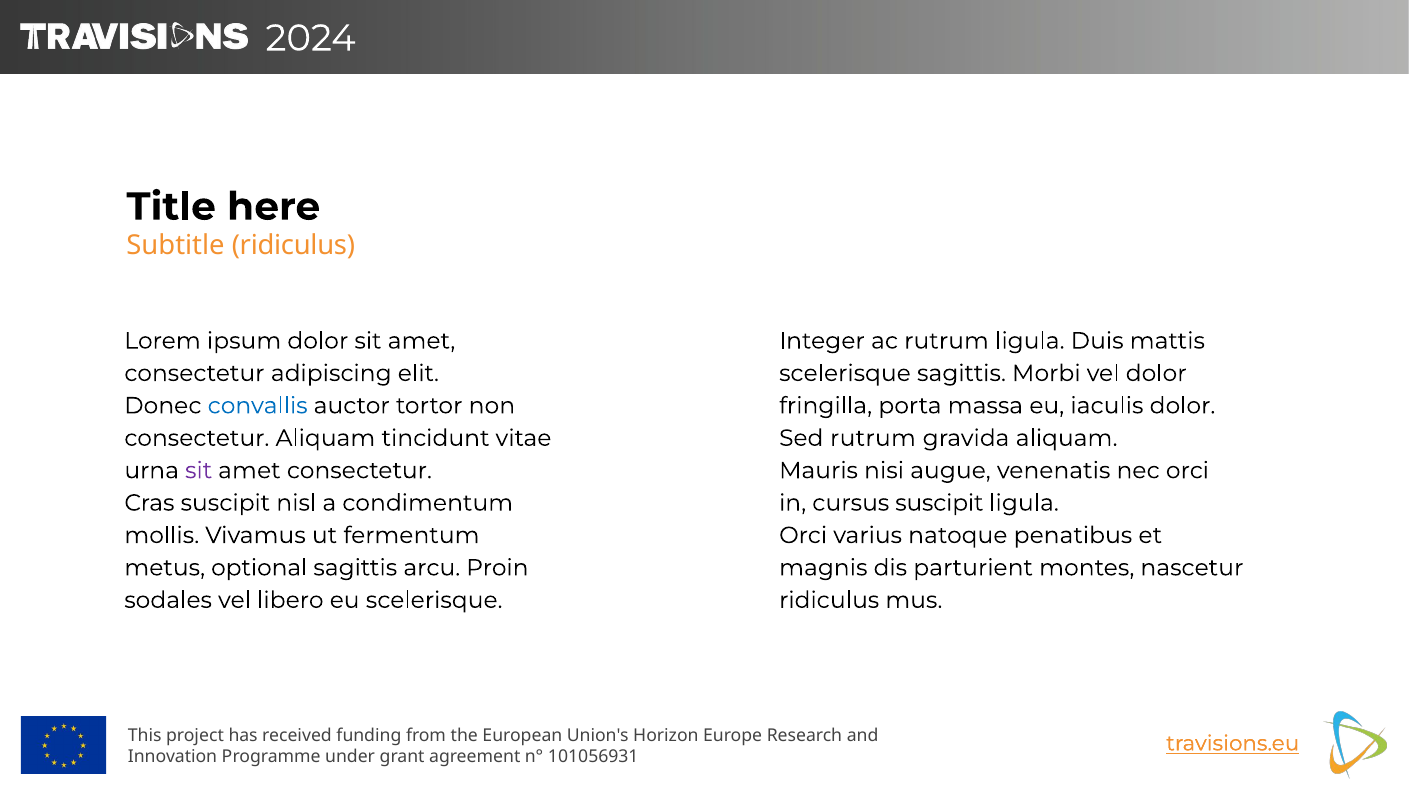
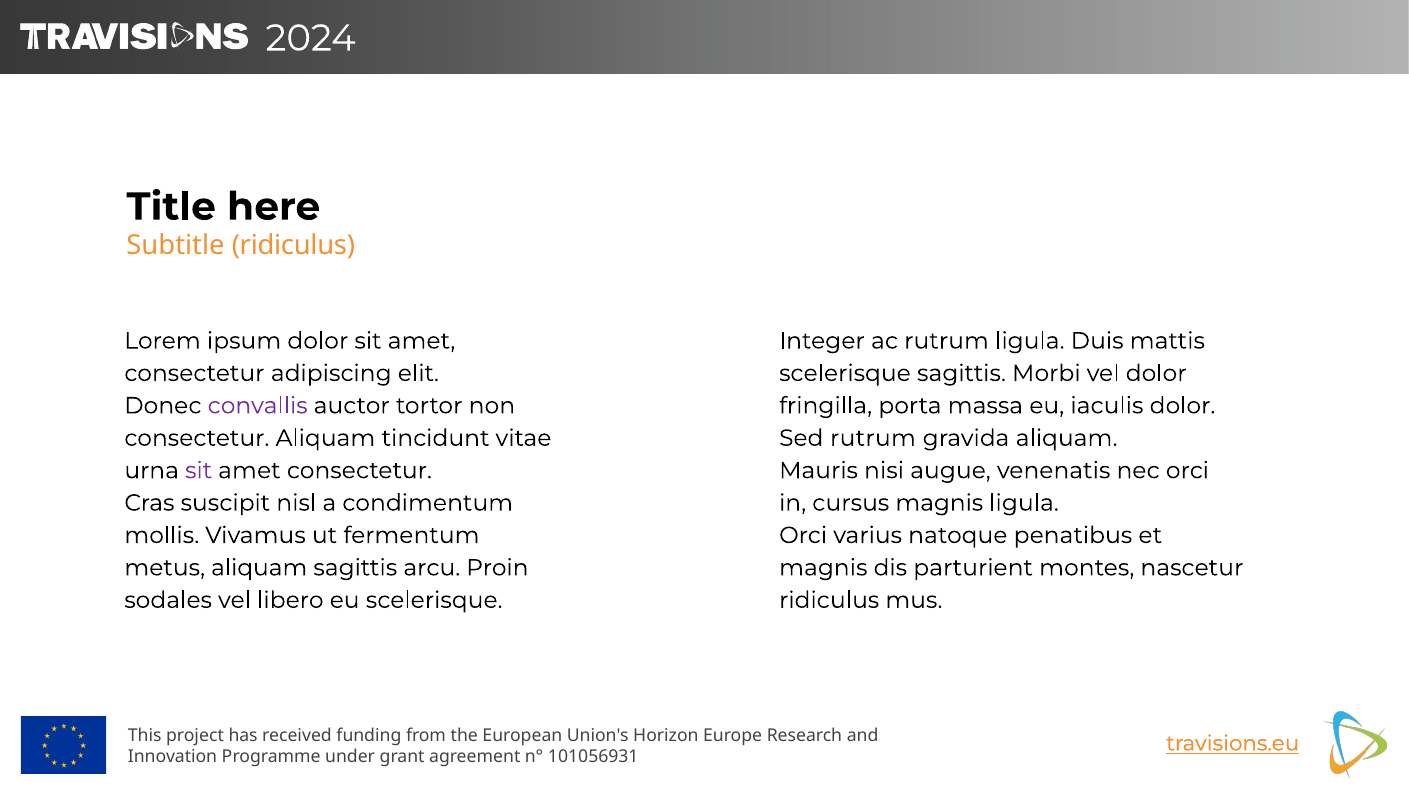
convallis colour: blue -> purple (258, 405)
cursus suscipit: suscipit -> magnis (939, 503)
metus optional: optional -> aliquam (259, 567)
